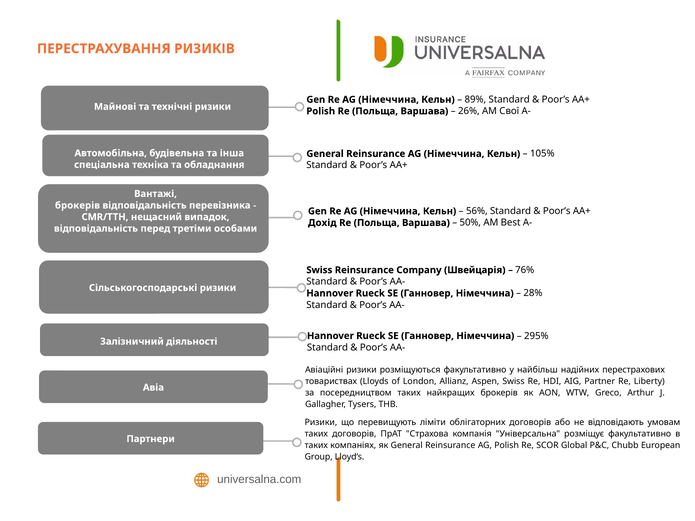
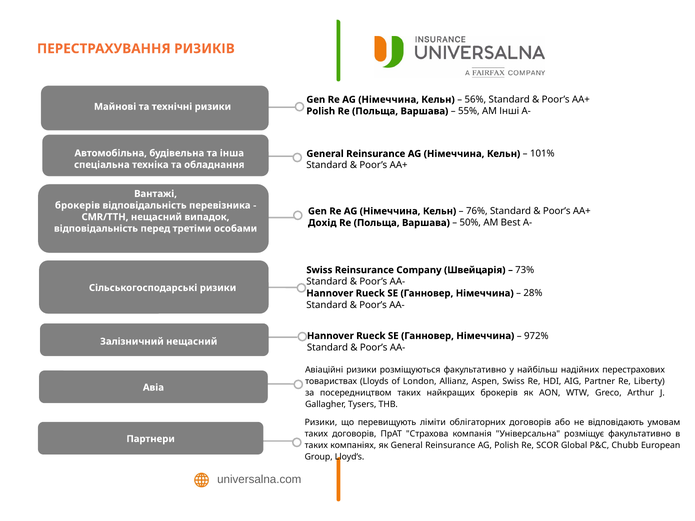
89%: 89% -> 56% (475, 100)
26%: 26% -> 55% (469, 111)
Свої: Свої -> Інші (509, 111)
105%: 105% -> 101% (542, 154)
56%: 56% -> 76% (477, 211)
76%: 76% -> 73% (525, 270)
295%: 295% -> 972% (536, 336)
Залізничний діяльності: діяльності -> нещасний (192, 342)
